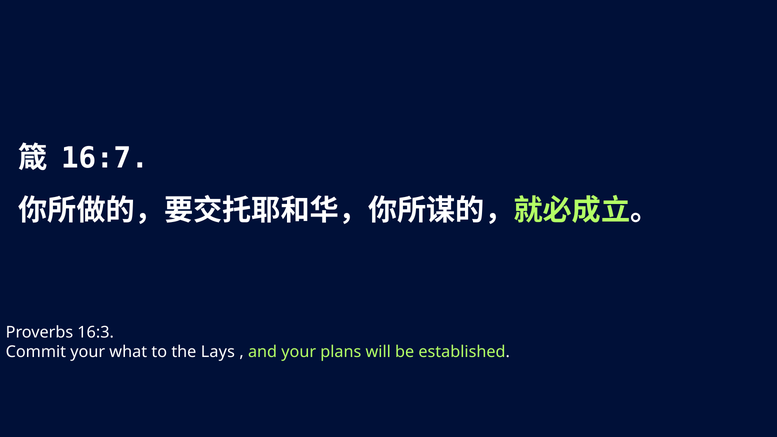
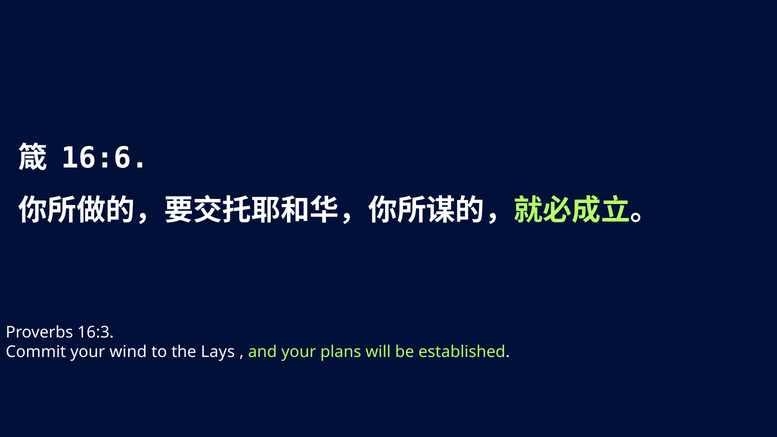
16:7: 16:7 -> 16:6 (105, 158)
what: what -> wind (128, 352)
